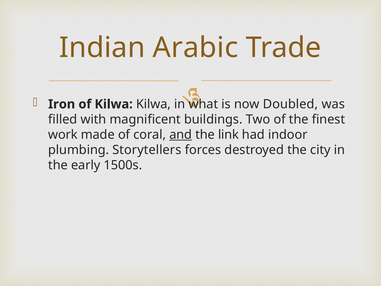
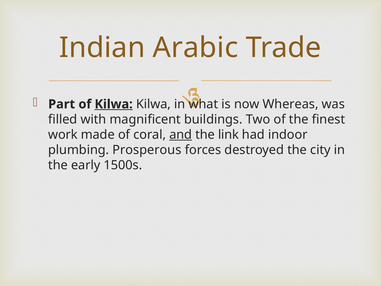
Iron: Iron -> Part (62, 104)
Kilwa underline: none -> present (114, 104)
Doubled: Doubled -> Whereas (291, 104)
Storytellers: Storytellers -> Prosperous (147, 150)
